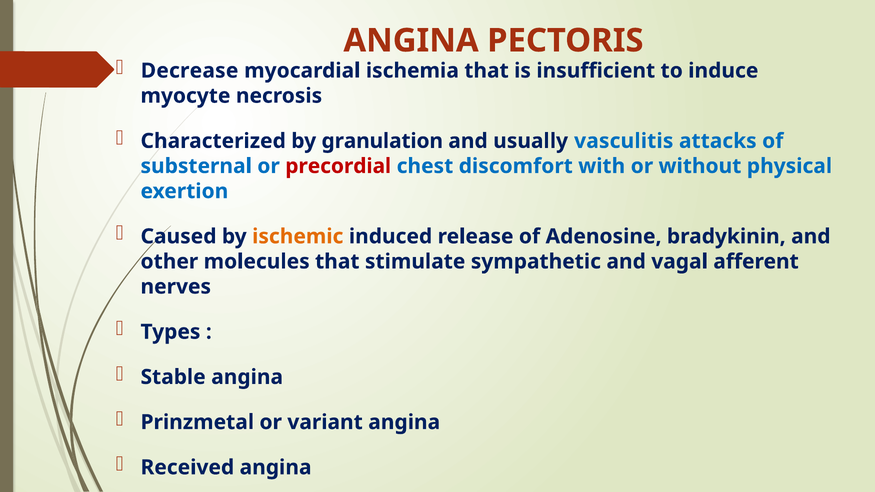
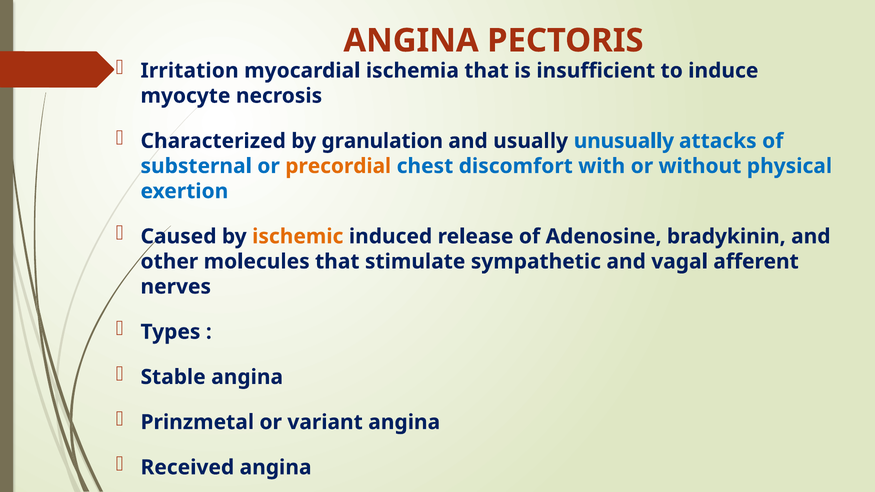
Decrease: Decrease -> Irritation (190, 71)
vasculitis: vasculitis -> unusually (624, 141)
precordial colour: red -> orange (338, 166)
